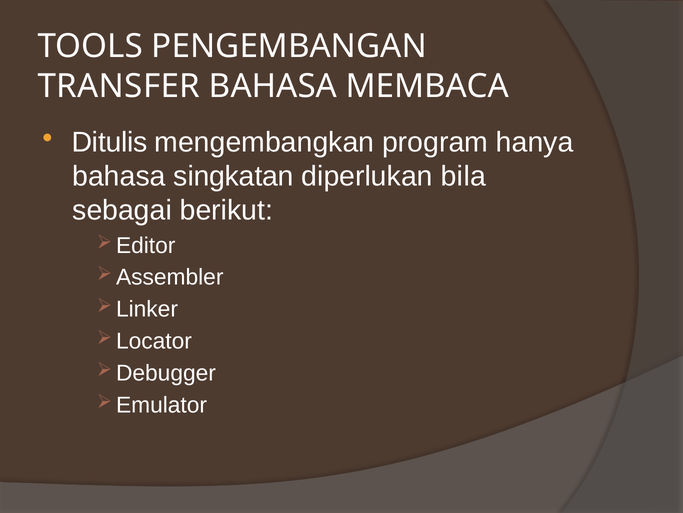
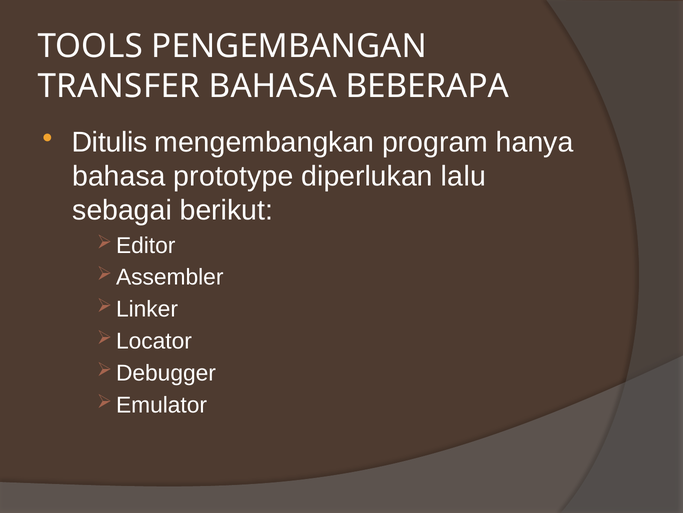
MEMBACA: MEMBACA -> BEBERAPA (427, 86)
singkatan: singkatan -> prototype (233, 176)
bila: bila -> lalu (463, 176)
